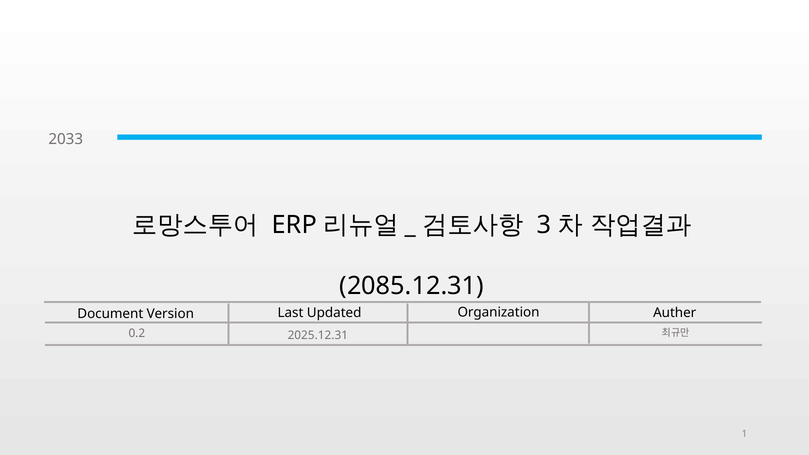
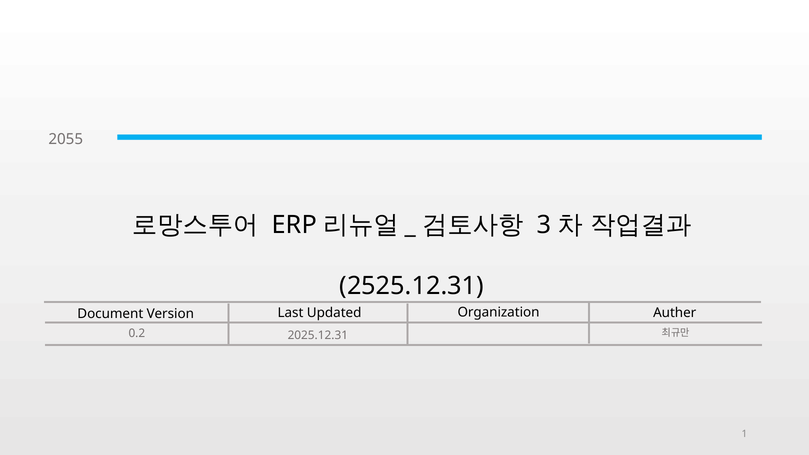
2033: 2033 -> 2055 (66, 139)
2085.12.31: 2085.12.31 -> 2525.12.31 (412, 286)
